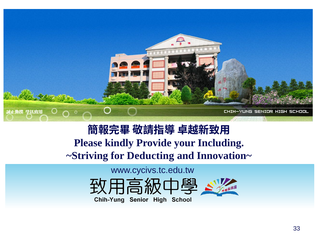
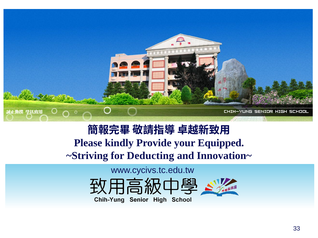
Including: Including -> Equipped (221, 143)
